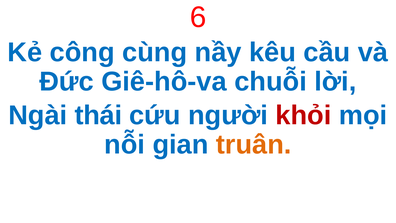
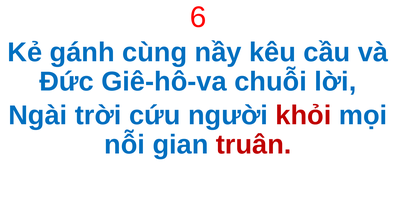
công: công -> gánh (82, 52)
thái: thái -> trời (98, 115)
truân colour: orange -> red (254, 145)
